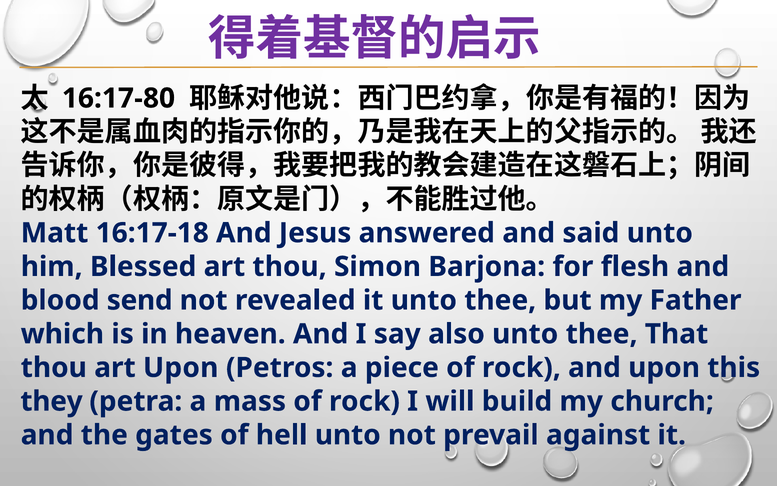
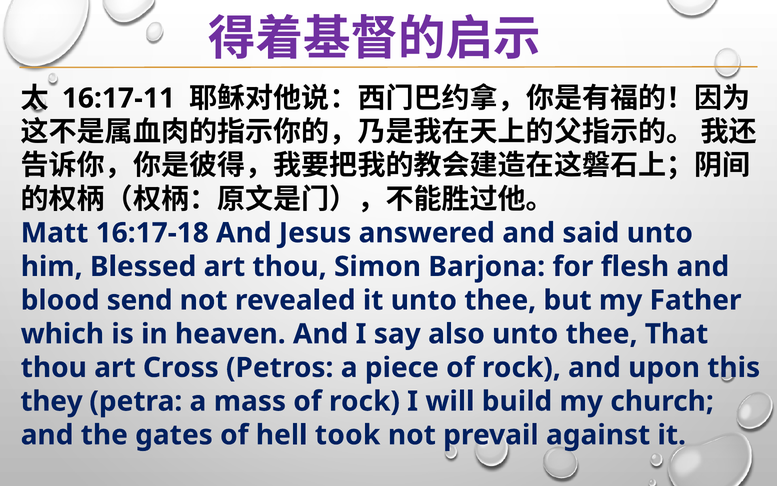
16:17-80: 16:17-80 -> 16:17-11 (118, 98)
art Upon: Upon -> Cross (181, 367)
hell unto: unto -> took (348, 435)
